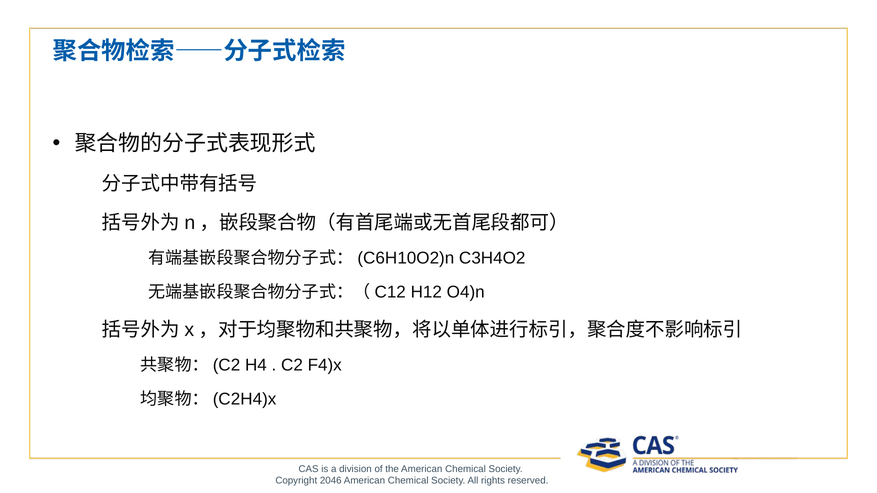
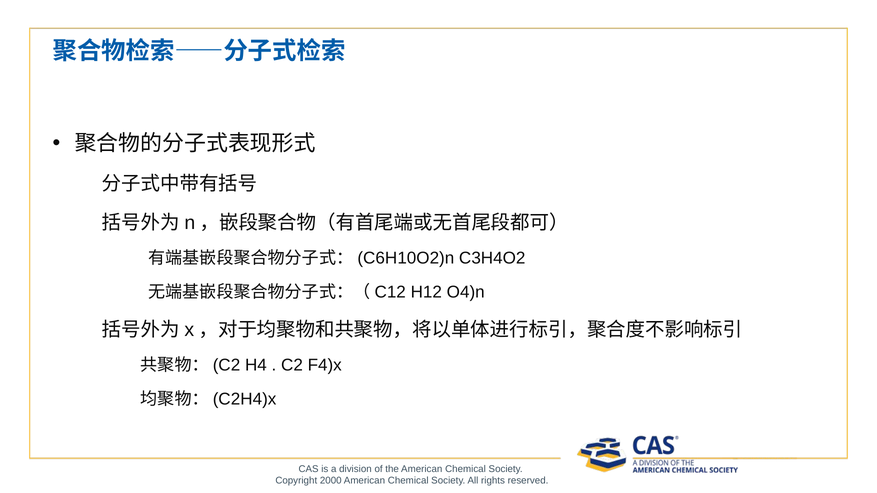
2046: 2046 -> 2000 (331, 481)
